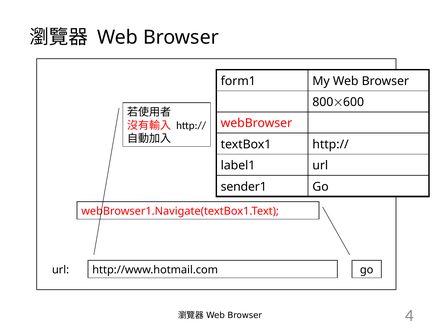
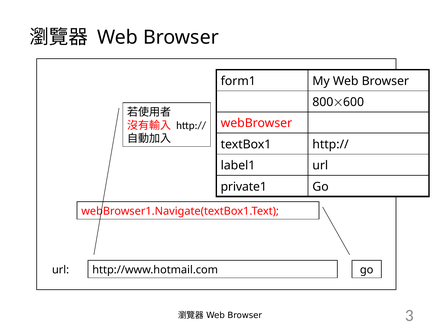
sender1: sender1 -> private1 (244, 187)
4: 4 -> 3 (409, 316)
